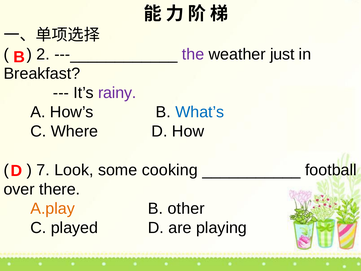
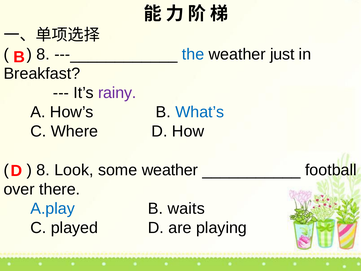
2: 2 -> 8 (43, 54)
the colour: purple -> blue (193, 54)
7: 7 -> 8 (43, 170)
some cooking: cooking -> weather (170, 170)
A.play colour: orange -> blue (53, 208)
other: other -> waits (186, 208)
